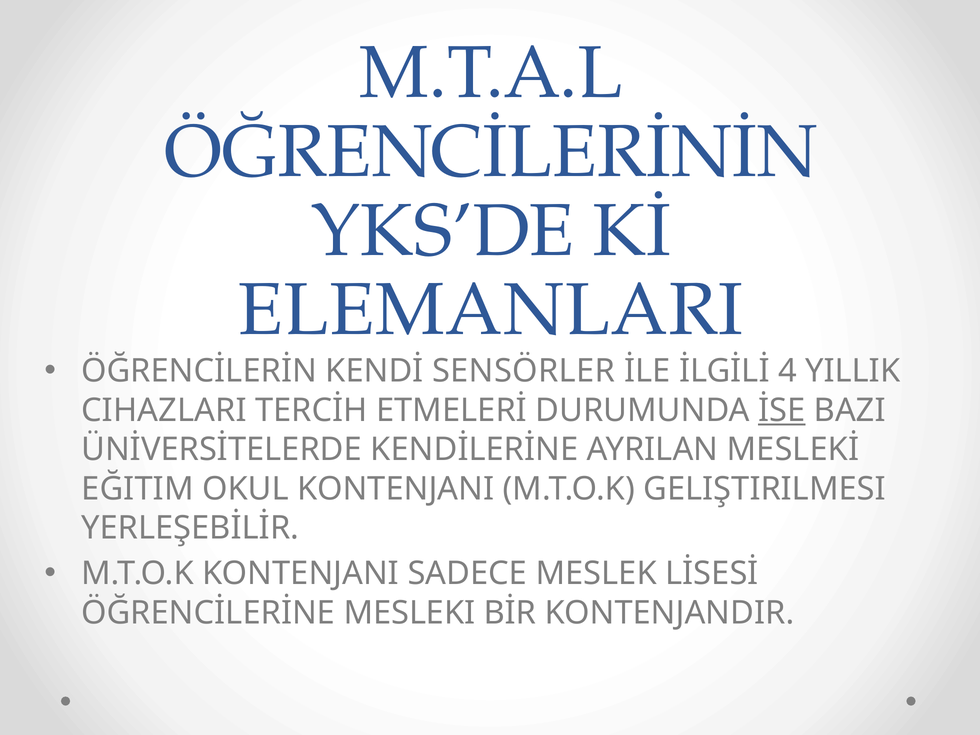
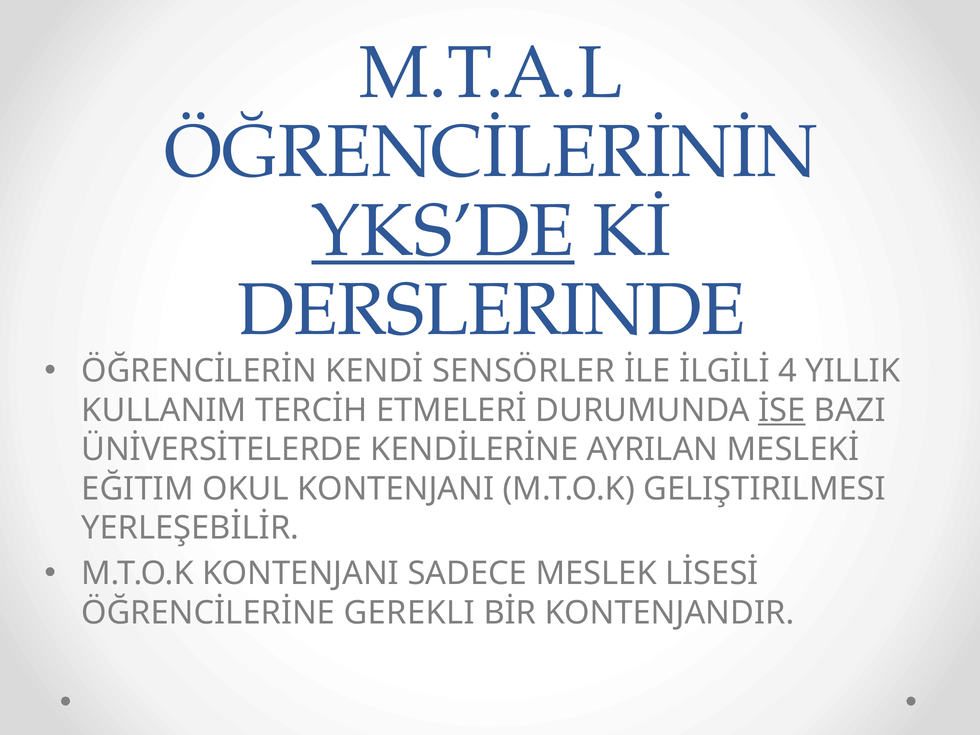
YKS’DE underline: none -> present (443, 231)
ELEMANLARI: ELEMANLARI -> DERSLERINDE (491, 310)
CIHAZLARI: CIHAZLARI -> KULLANIM (164, 410)
MESLEKI: MESLEKI -> GEREKLI (409, 613)
